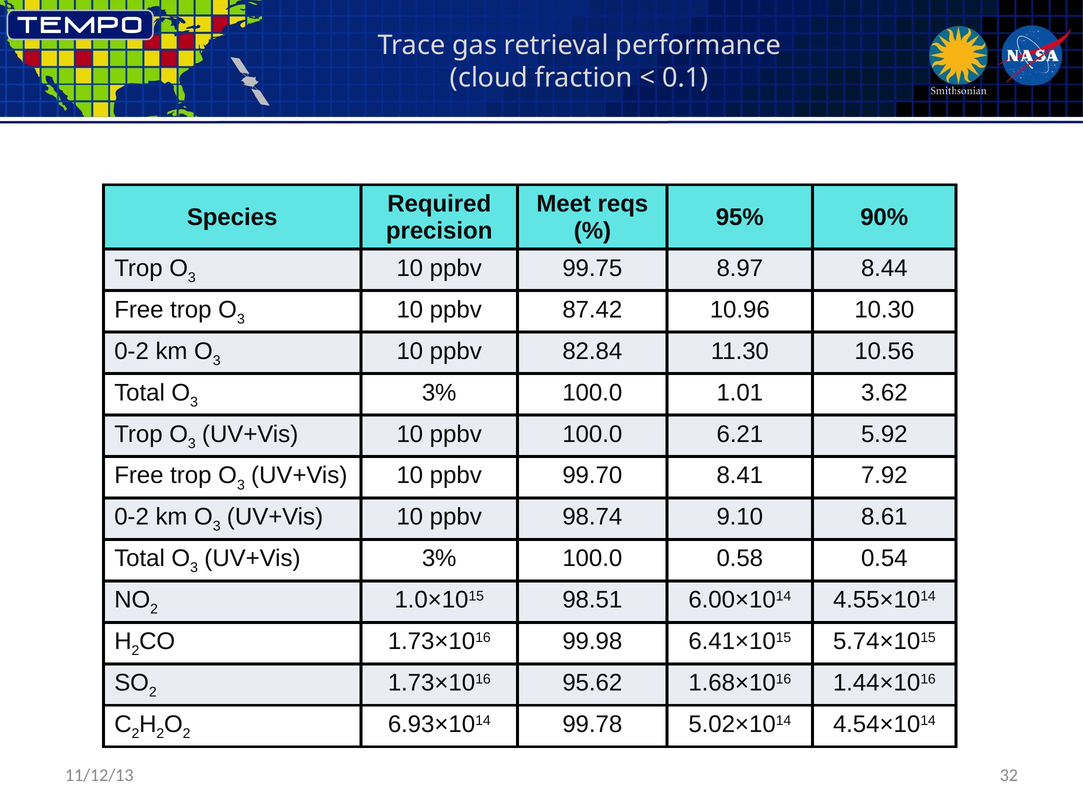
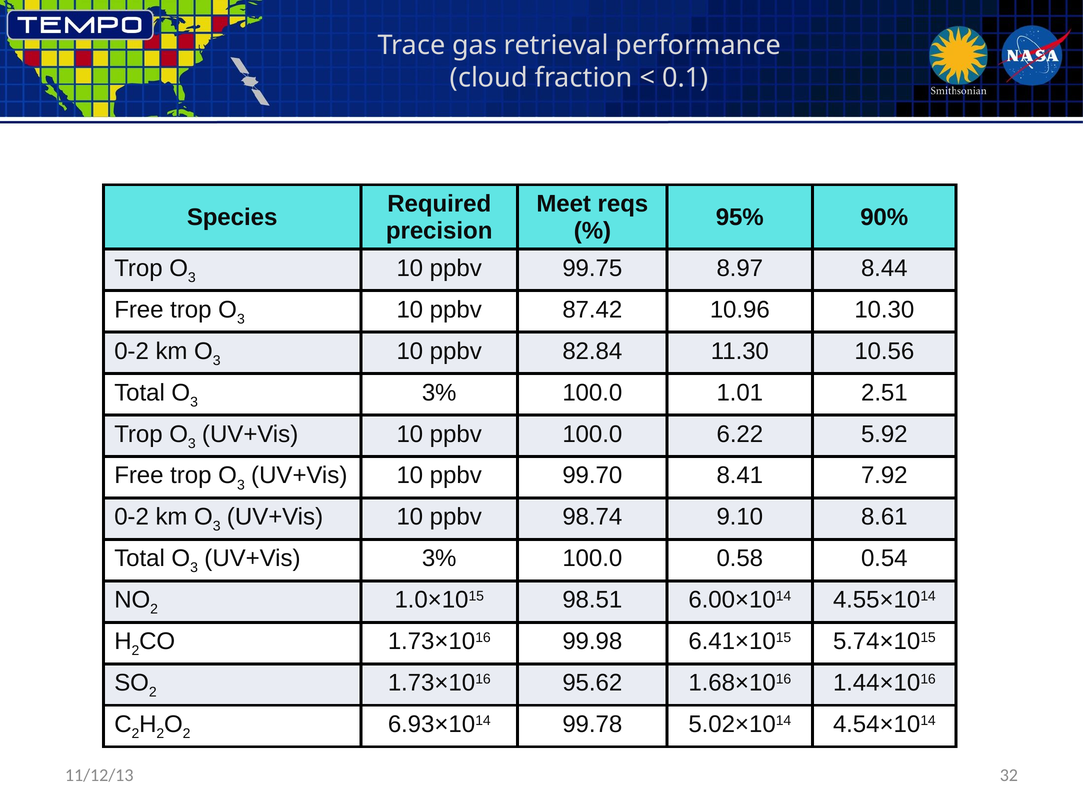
3.62: 3.62 -> 2.51 (884, 393)
6.21: 6.21 -> 6.22 (740, 434)
